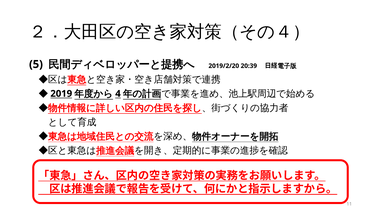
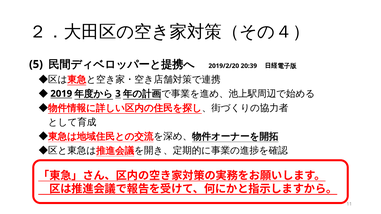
4: 4 -> 3 (118, 94)
